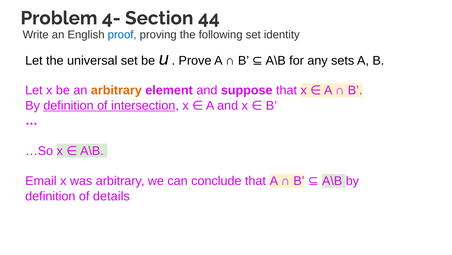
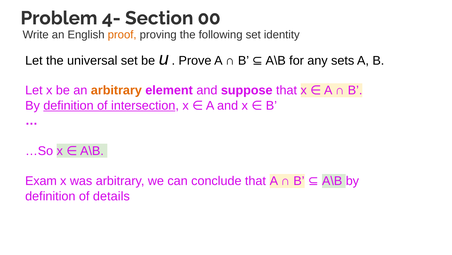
44: 44 -> 00 (209, 18)
proof colour: blue -> orange (122, 35)
Email: Email -> Exam (41, 181)
